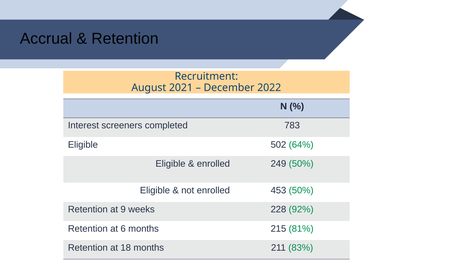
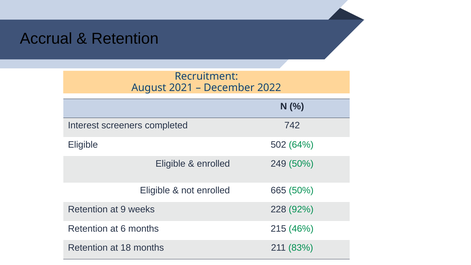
783: 783 -> 742 (292, 126)
453: 453 -> 665 (278, 190)
81%: 81% -> 46% (301, 229)
